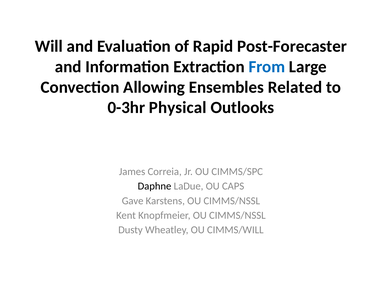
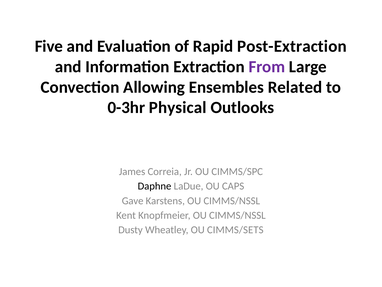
Will: Will -> Five (49, 46)
Post-Forecaster: Post-Forecaster -> Post-Extraction (292, 46)
From colour: blue -> purple (267, 67)
CIMMS/WILL: CIMMS/WILL -> CIMMS/SETS (235, 229)
